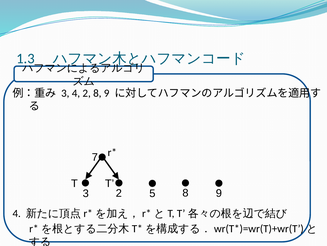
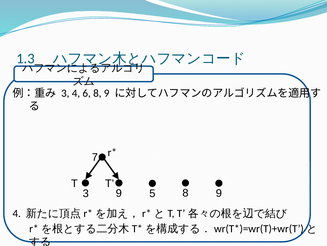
4 2: 2 -> 6 (87, 93)
3 2: 2 -> 9 (119, 193)
